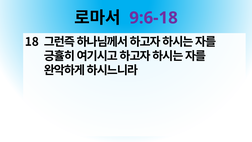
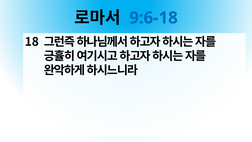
9:6-18 colour: purple -> blue (154, 18)
